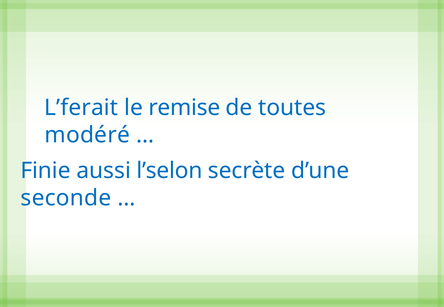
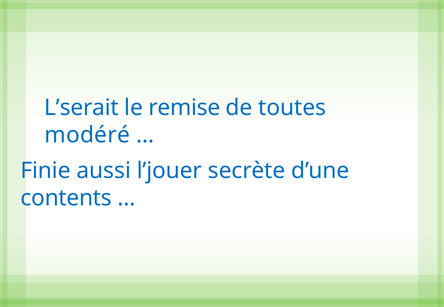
L’ferait: L’ferait -> L’serait (81, 108)
l’selon: l’selon -> l’jouer (169, 171)
seconde: seconde -> contents (66, 198)
